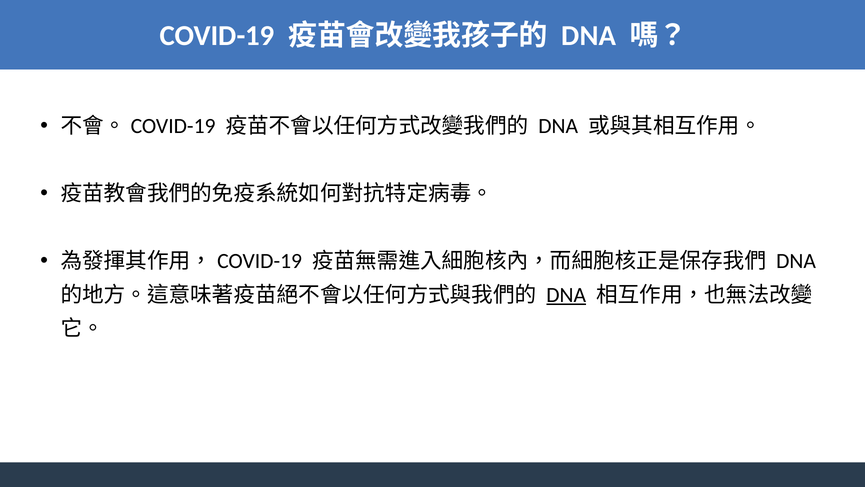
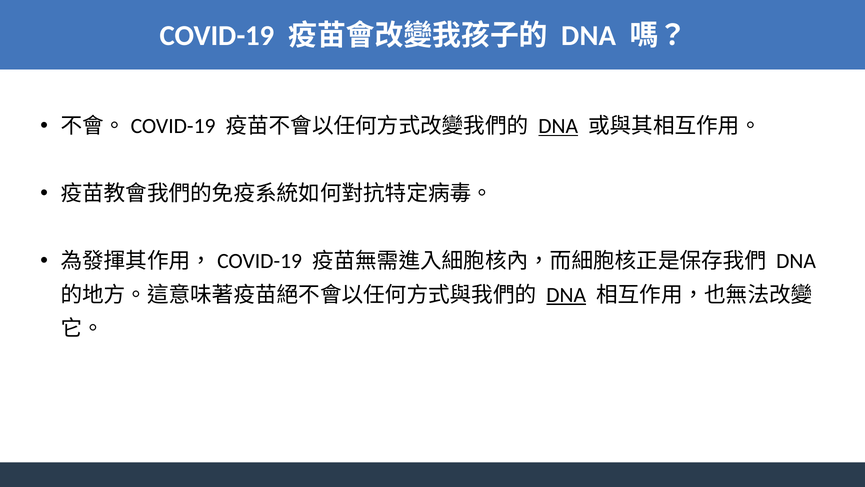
DNA underline: none -> present (558, 126)
